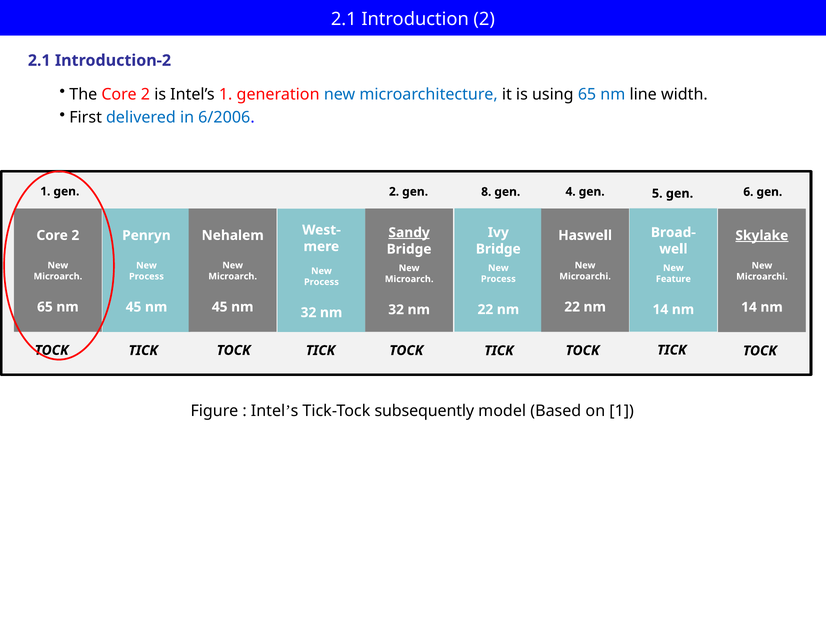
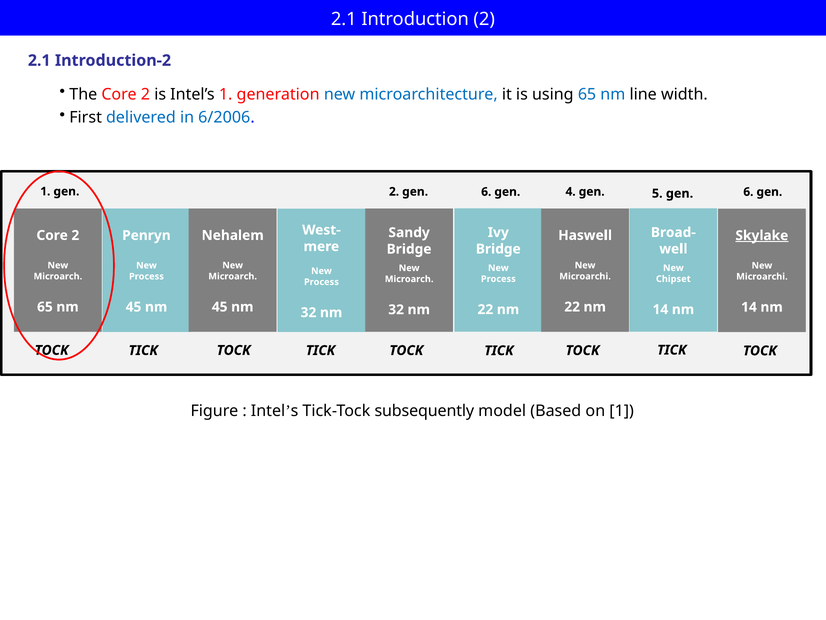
gen 8: 8 -> 6 (486, 192)
Sandy underline: present -> none (409, 232)
Feature: Feature -> Chipset (673, 279)
